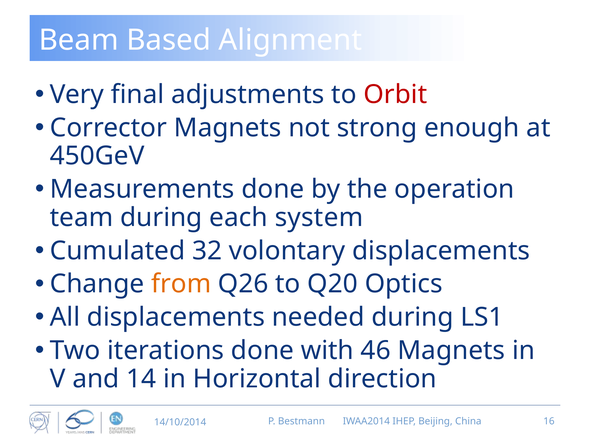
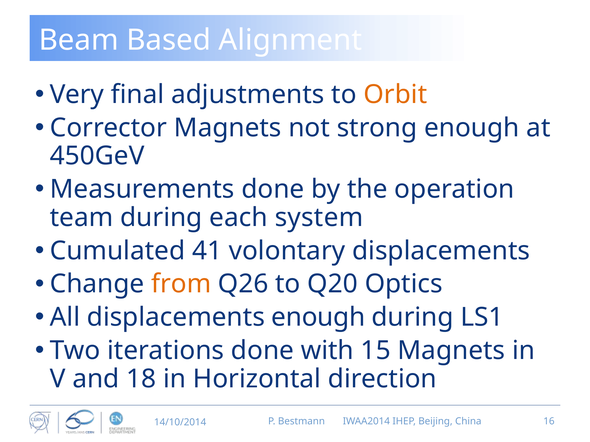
Orbit colour: red -> orange (395, 95)
32: 32 -> 41 (207, 251)
displacements needed: needed -> enough (318, 318)
46: 46 -> 15 (376, 351)
14: 14 -> 18 (141, 379)
